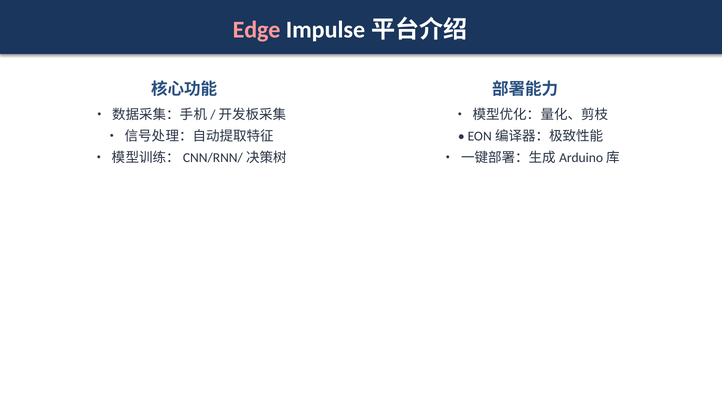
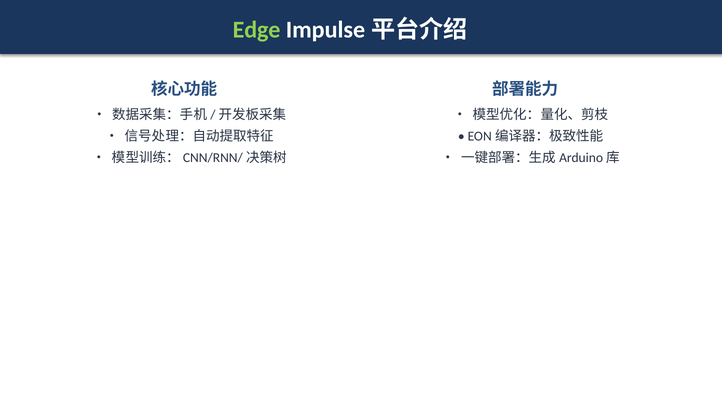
Edge colour: pink -> light green (257, 30)
